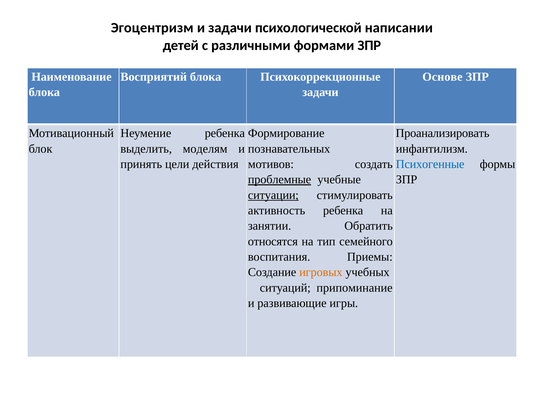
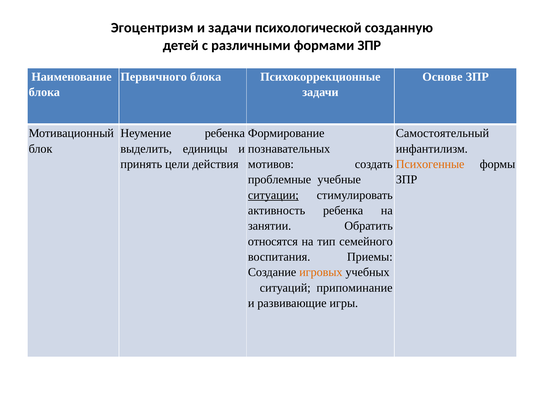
написании: написании -> созданную (399, 28)
Восприятий: Восприятий -> Первичного (154, 77)
Проанализировать: Проанализировать -> Самостоятельный (442, 133)
моделям: моделям -> единицы (205, 149)
Психогенные colour: blue -> orange (430, 164)
проблемные underline: present -> none (280, 180)
